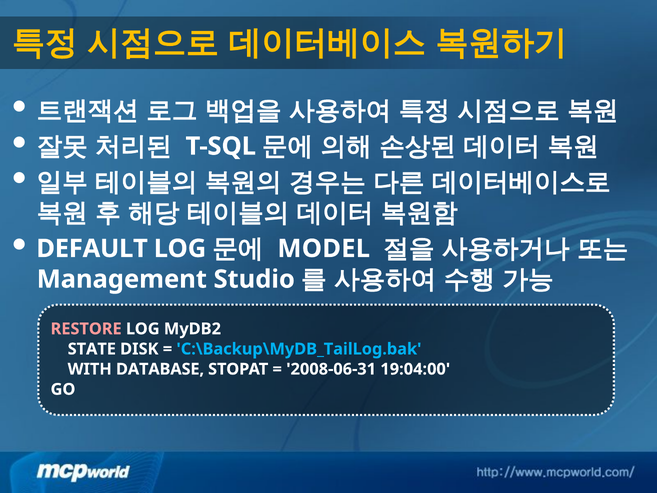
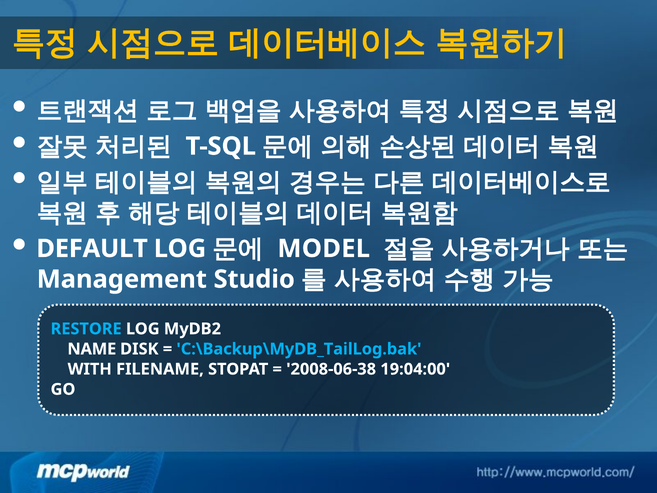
RESTORE colour: pink -> light blue (86, 329)
STATE: STATE -> NAME (92, 349)
DATABASE: DATABASE -> FILENAME (160, 369)
2008-06-31: 2008-06-31 -> 2008-06-38 (331, 369)
